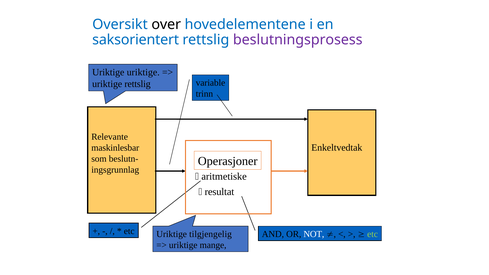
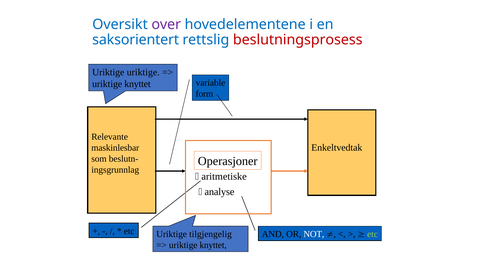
over colour: black -> purple (166, 24)
beslutningsprosess colour: purple -> red (298, 40)
rettslig: rettslig -> knyttet (138, 84)
trinn: trinn -> form (204, 94)
resultat: resultat -> analyse (219, 192)
mange: mange -> knyttet (213, 245)
